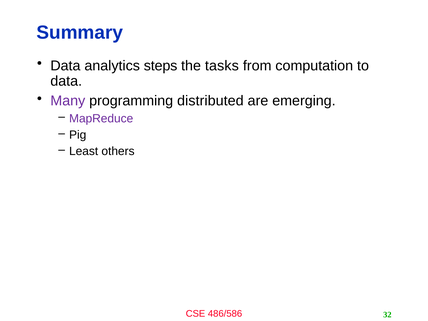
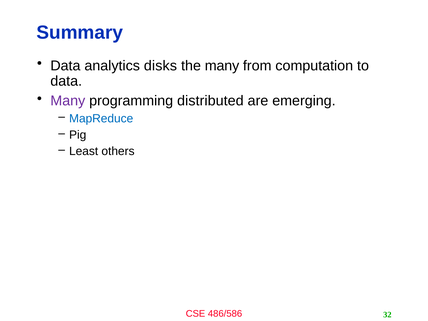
steps: steps -> disks (160, 66)
the tasks: tasks -> many (222, 66)
MapReduce colour: purple -> blue (101, 118)
